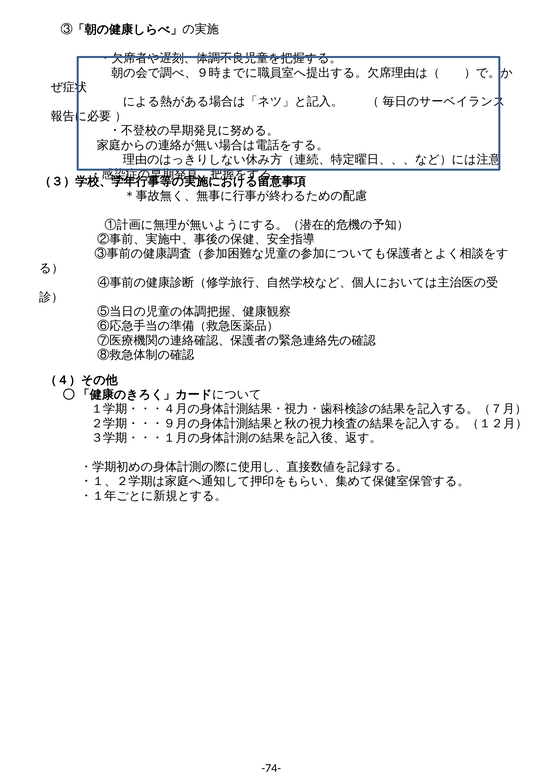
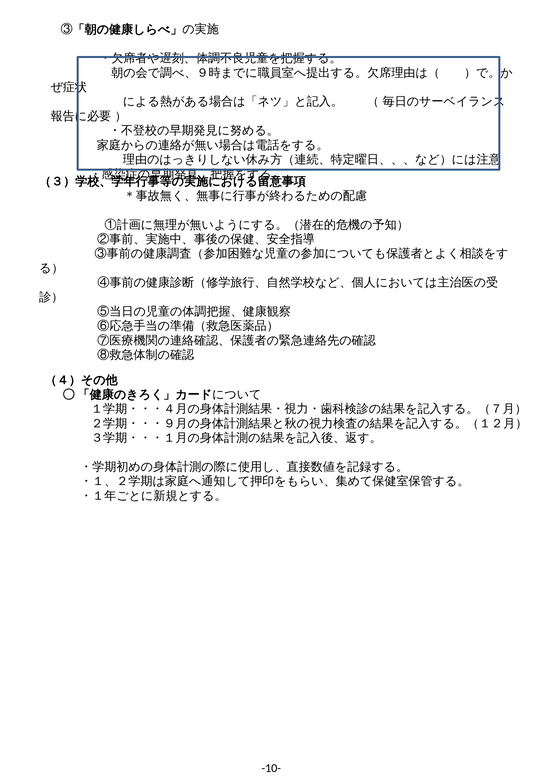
-74-: -74- -> -10- (271, 769)
